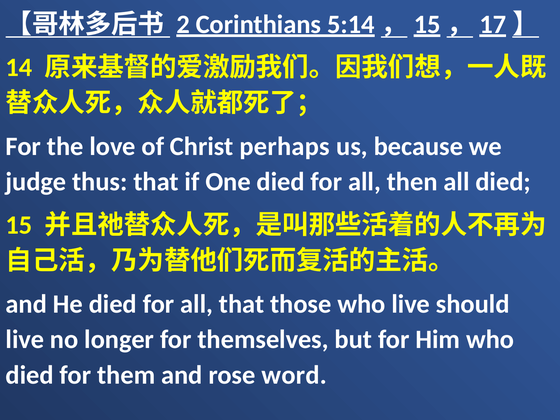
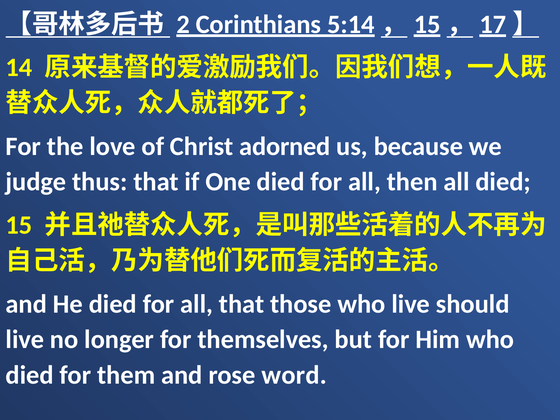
perhaps: perhaps -> adorned (285, 146)
